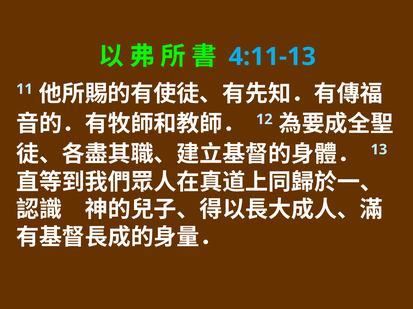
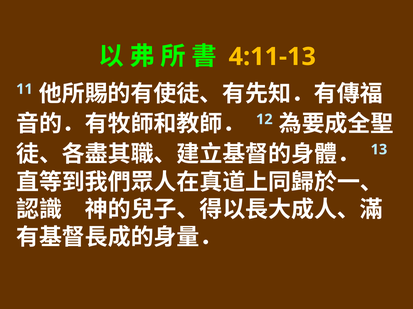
4:11-13 colour: light blue -> yellow (272, 57)
